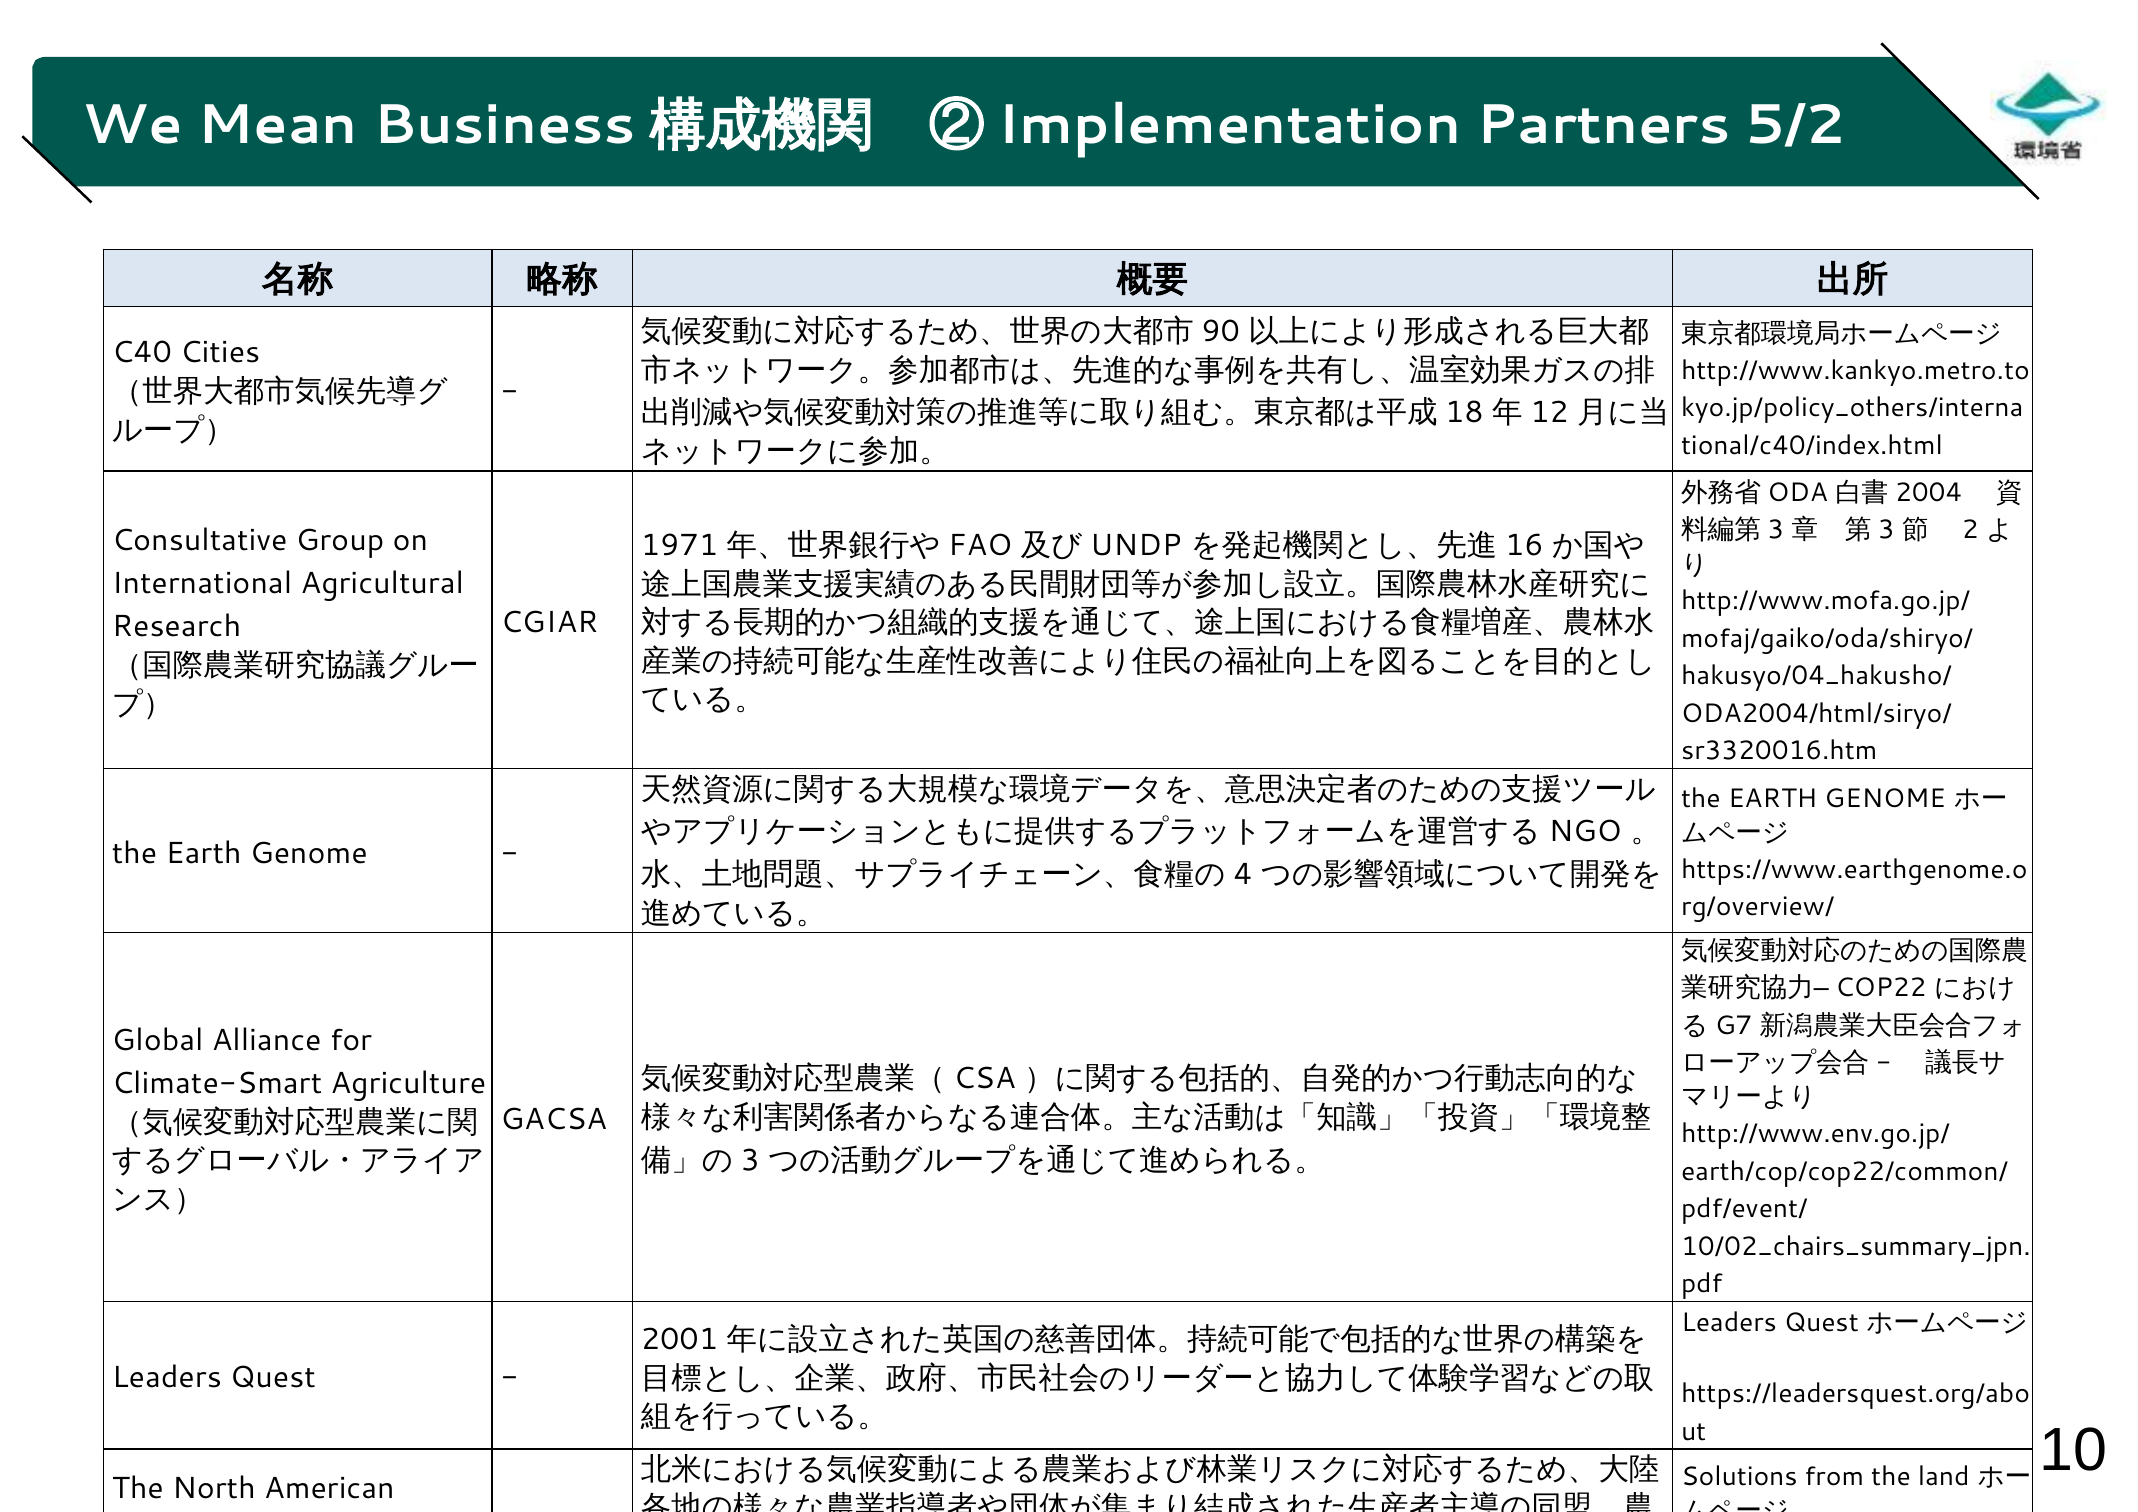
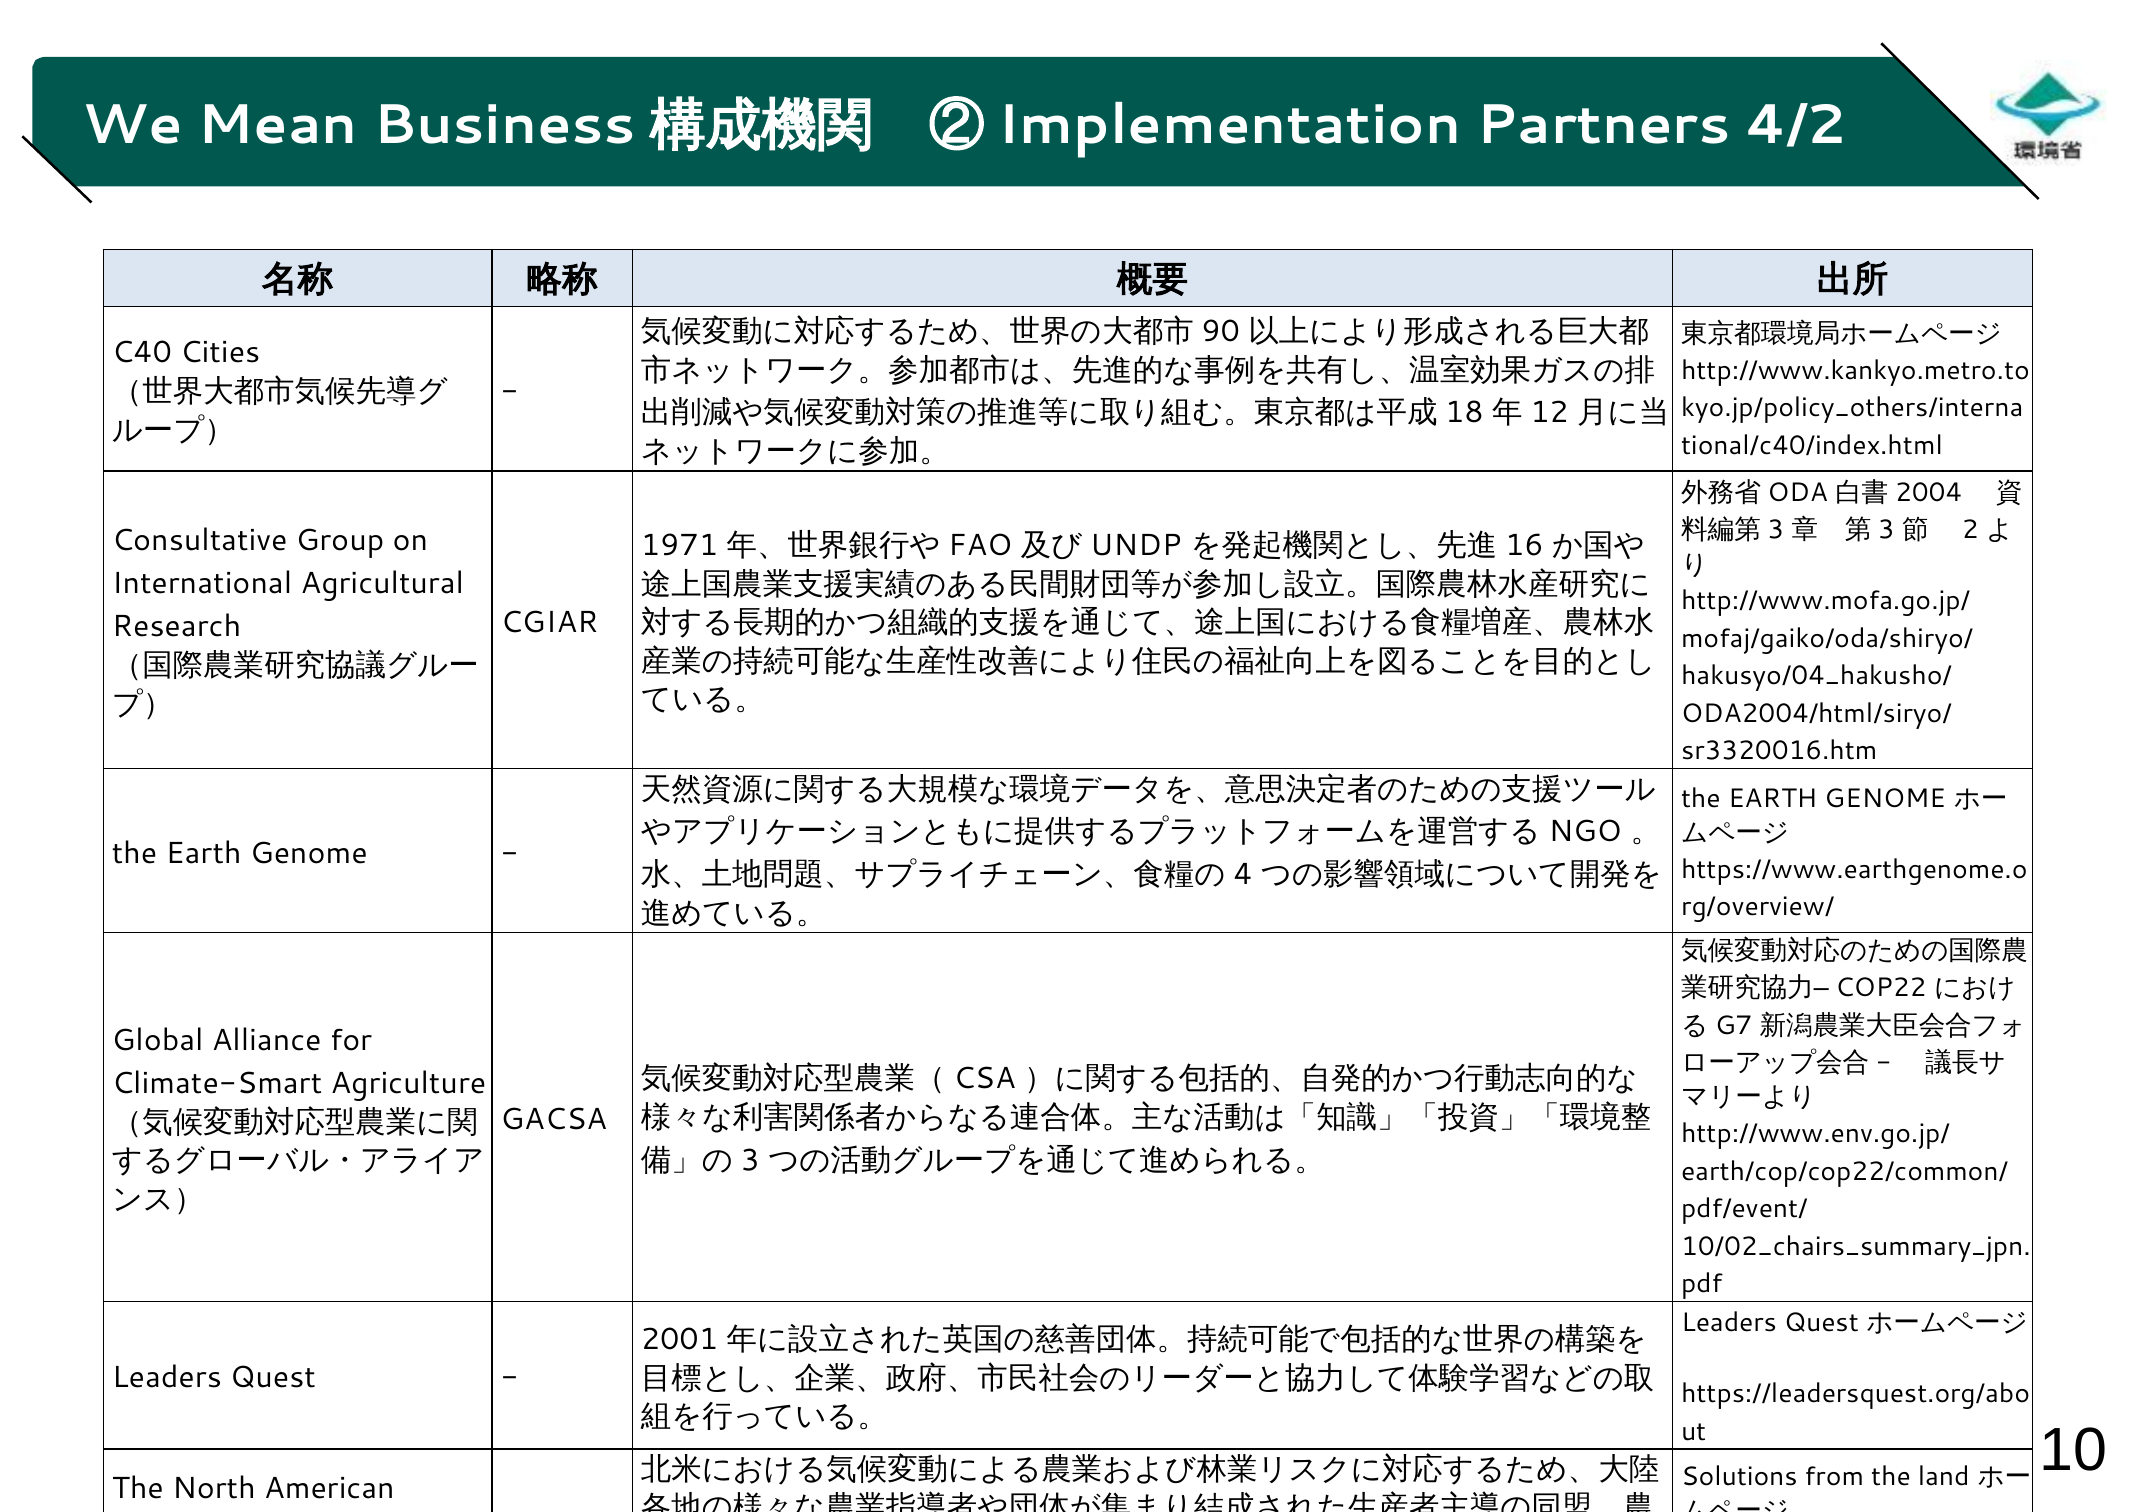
5/2: 5/2 -> 4/2 (1796, 125)
